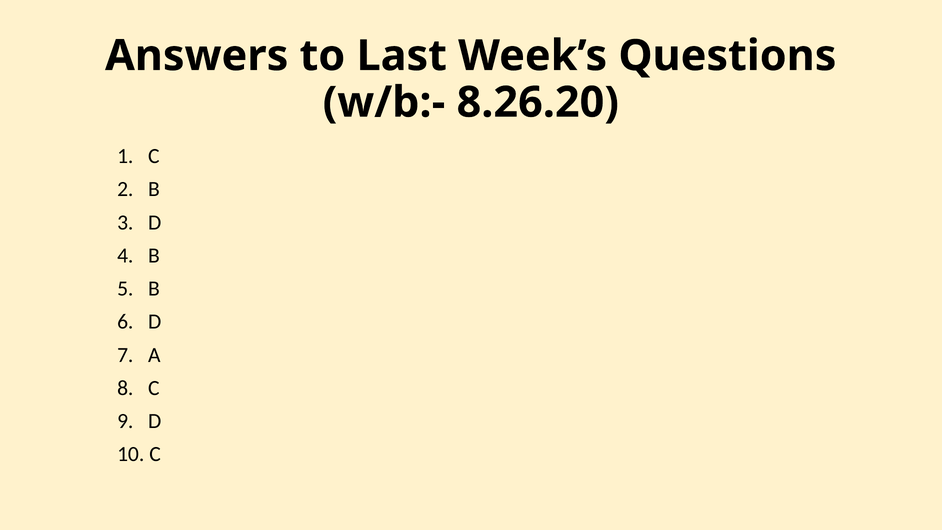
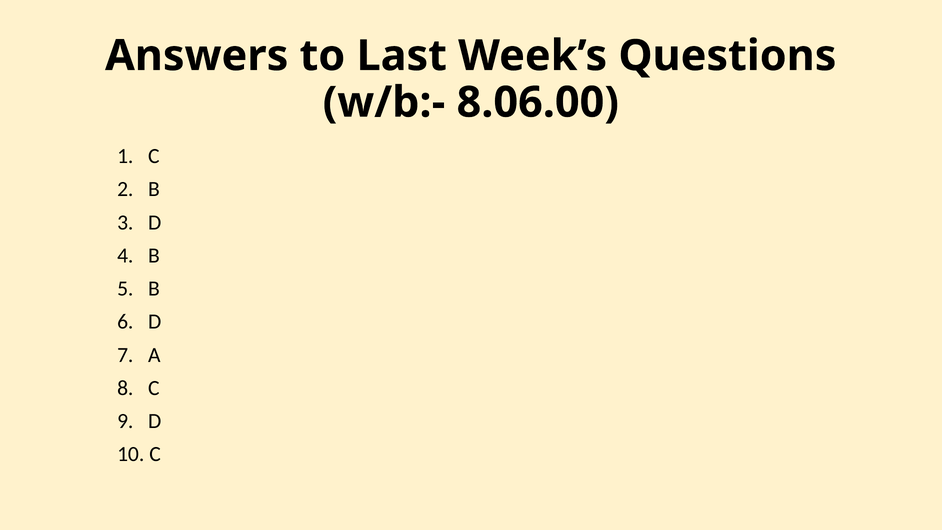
8.26.20: 8.26.20 -> 8.06.00 (538, 102)
